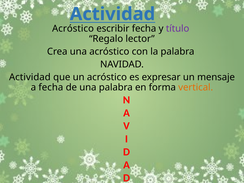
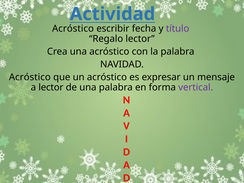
Actividad: Actividad -> Acróstico (30, 77)
a fecha: fecha -> lector (51, 87)
vertical colour: orange -> purple (196, 87)
